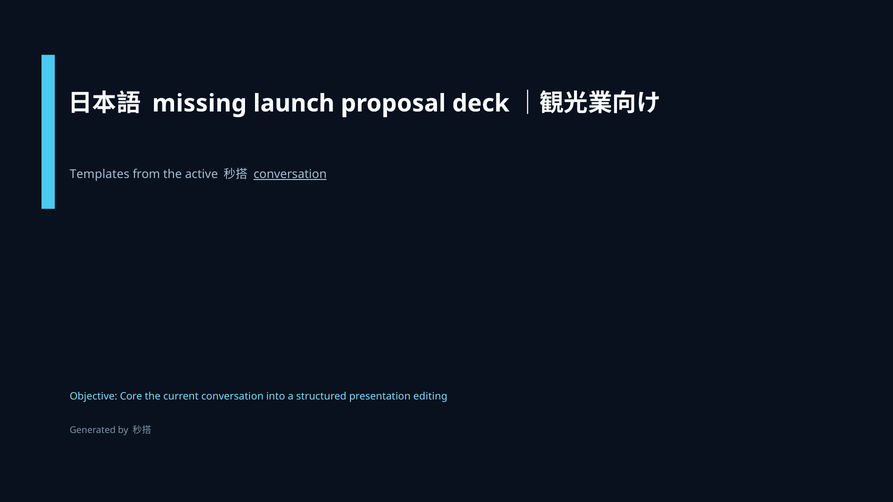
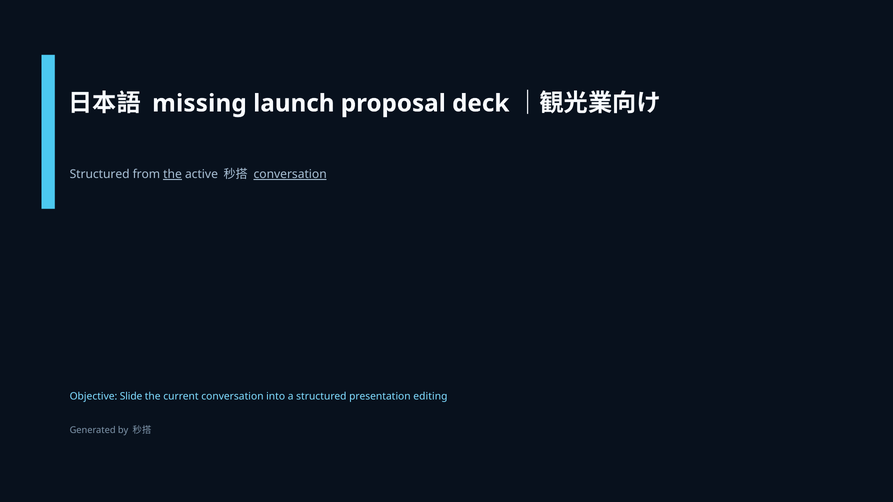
Templates: Templates -> Structured (100, 174)
the underline: none -> present (173, 174)
Core: Core -> Slide (131, 397)
